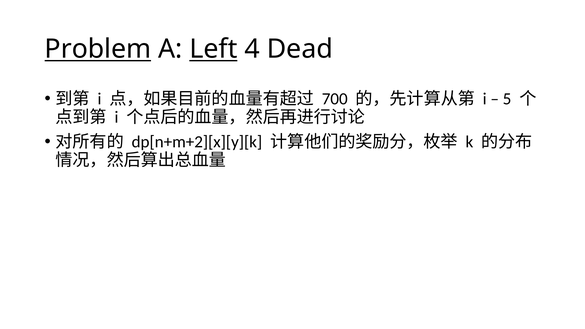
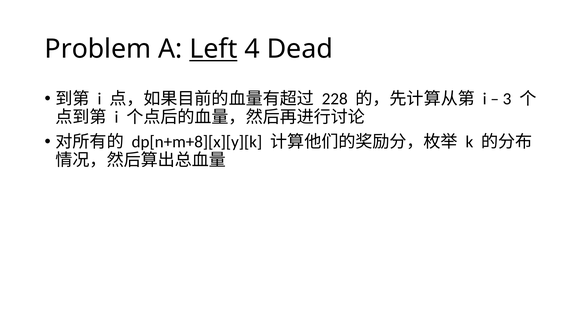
Problem underline: present -> none (98, 49)
700: 700 -> 228 (335, 99)
5: 5 -> 3 (507, 99)
dp[n+m+2][x][y][k: dp[n+m+2][x][y][k -> dp[n+m+8][x][y][k (197, 142)
